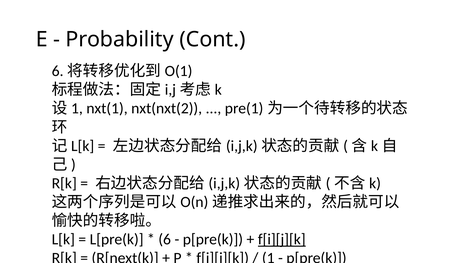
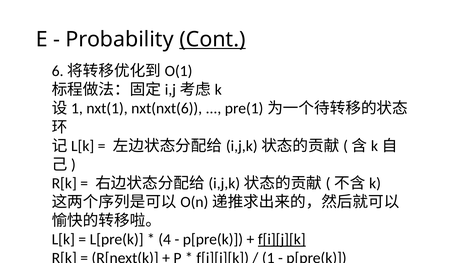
Cont underline: none -> present (212, 39)
nxt(nxt(2: nxt(nxt(2 -> nxt(nxt(6 (167, 109)
6: 6 -> 4 (165, 240)
